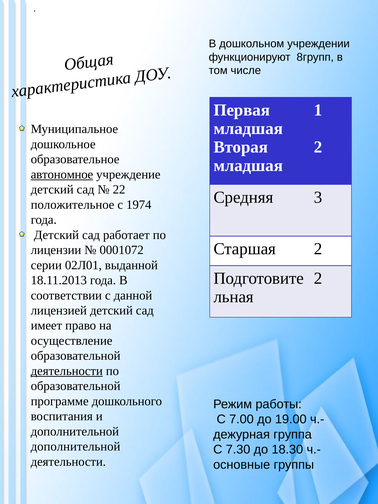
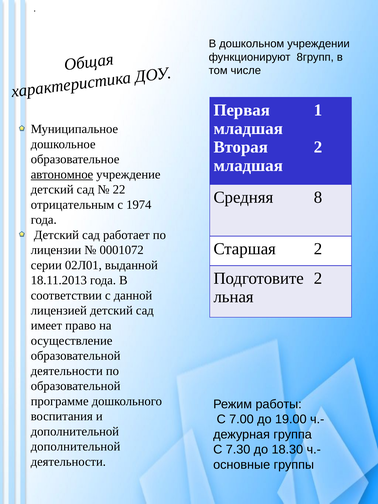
3: 3 -> 8 (318, 197)
положительное: положительное -> отрицательным (73, 205)
деятельности underline: present -> none (67, 371)
